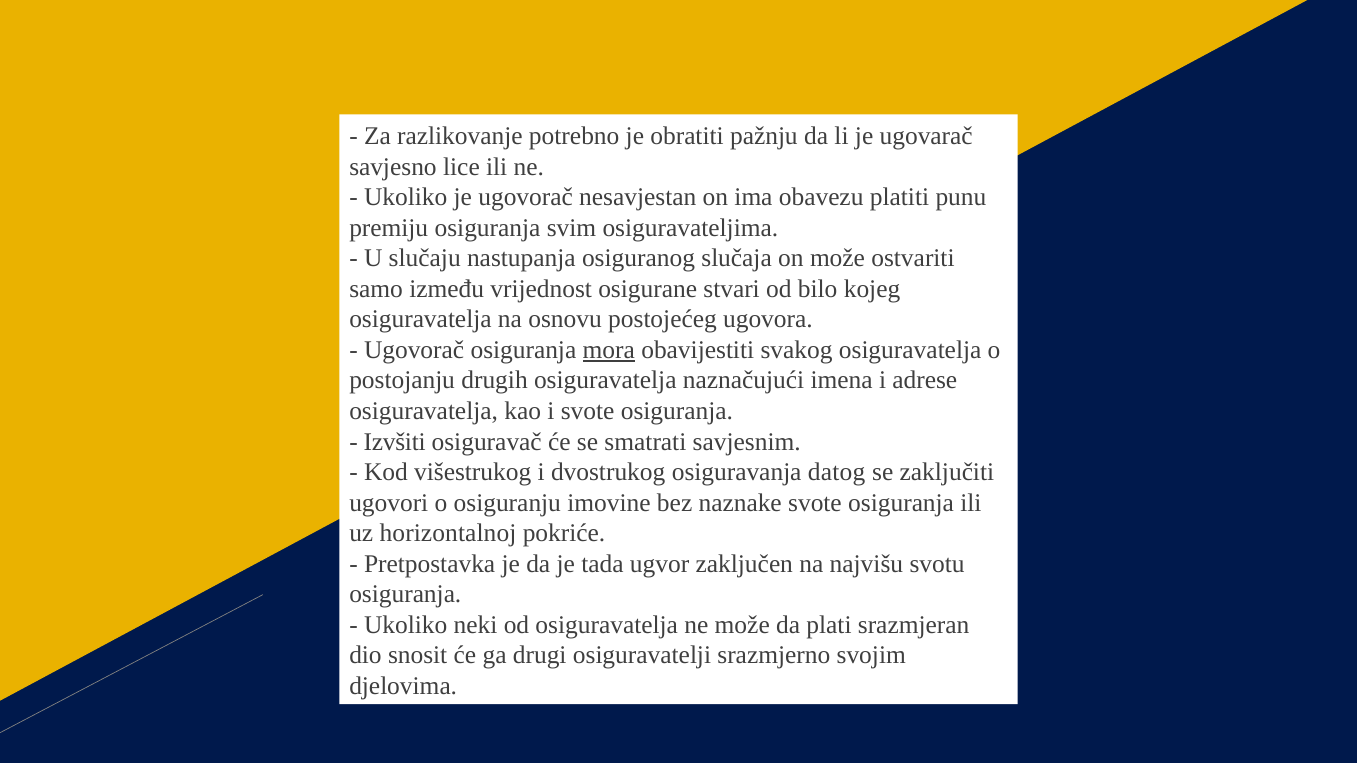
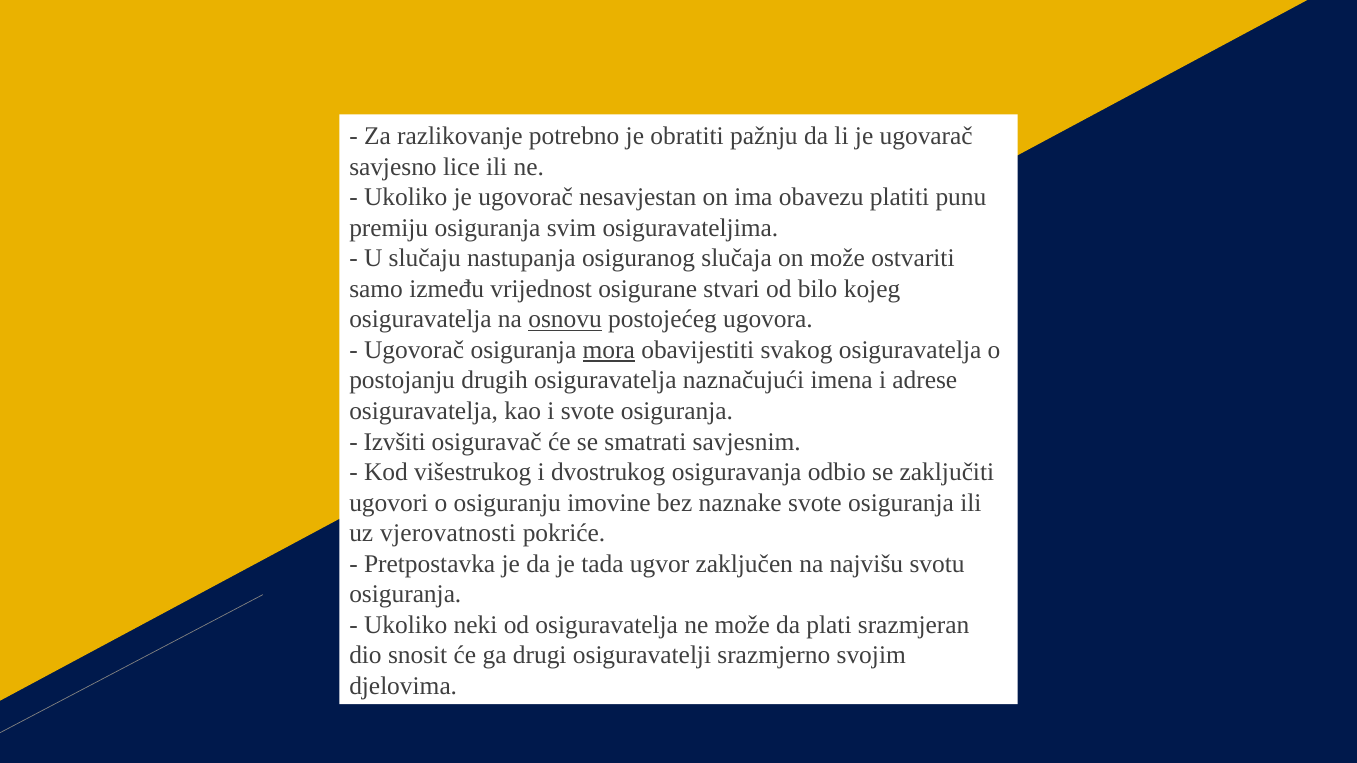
osnovu underline: none -> present (565, 320)
datog: datog -> odbio (837, 472)
horizontalnoj: horizontalnoj -> vjerovatnosti (448, 533)
